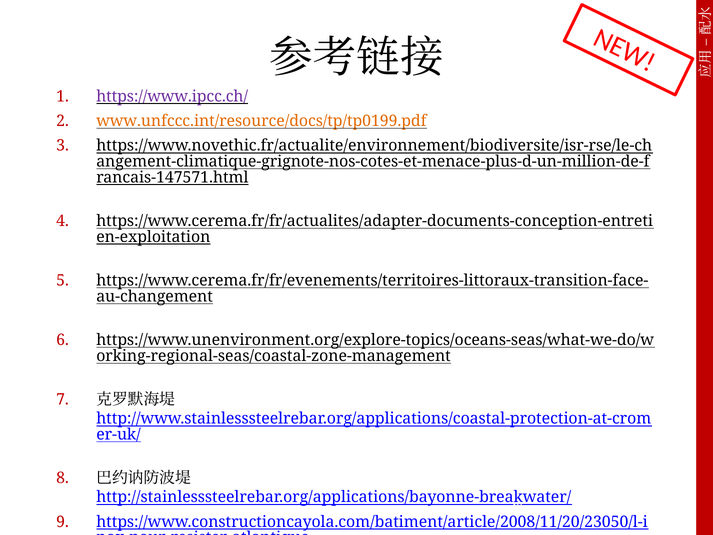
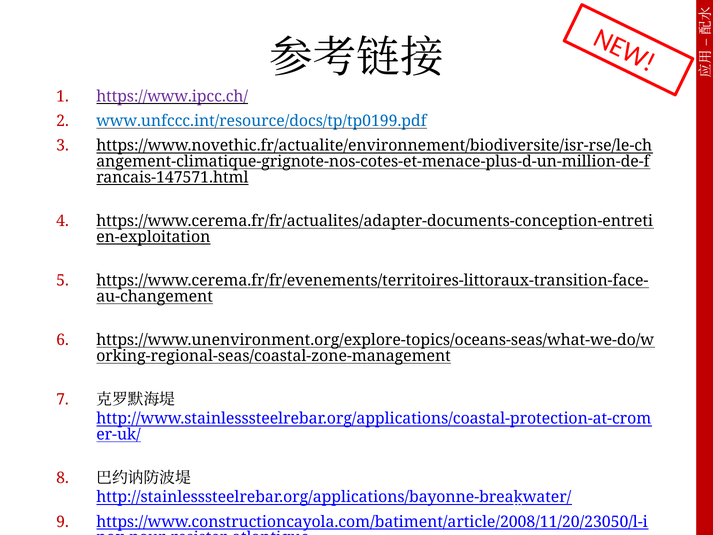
www.unfccc.int/resource/docs/tp/tp0199.pdf colour: orange -> blue (261, 121)
